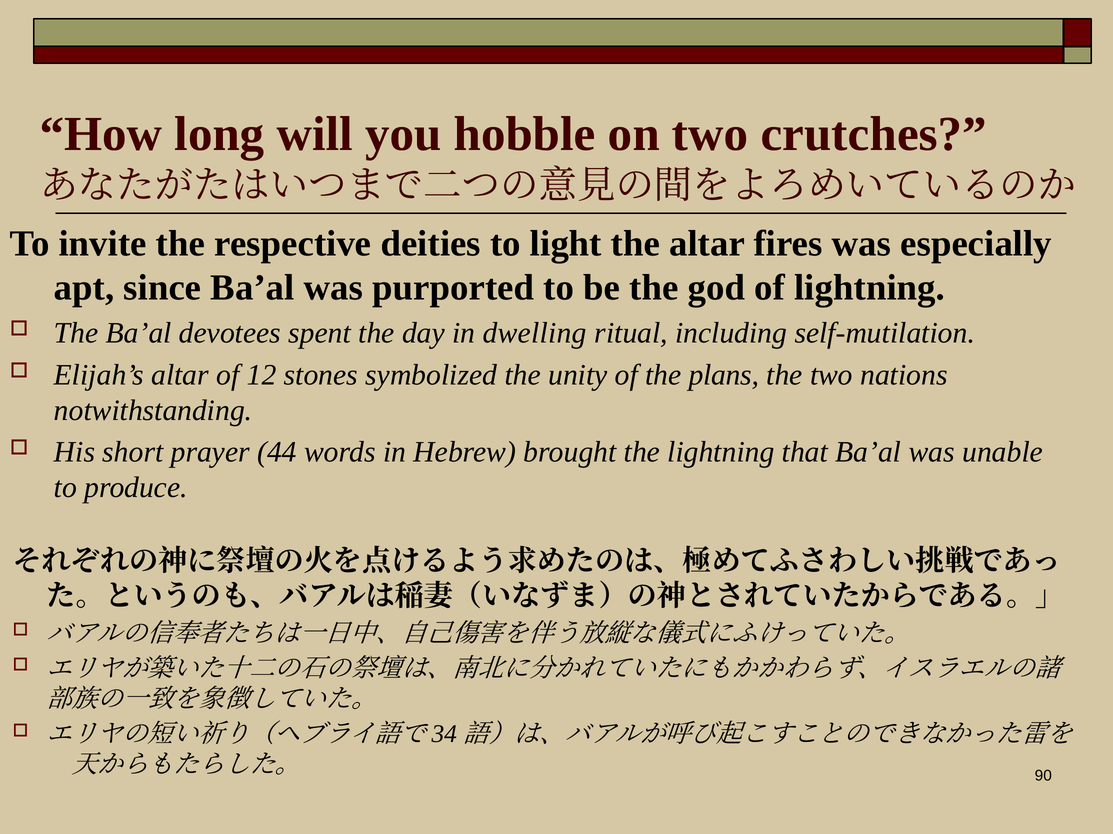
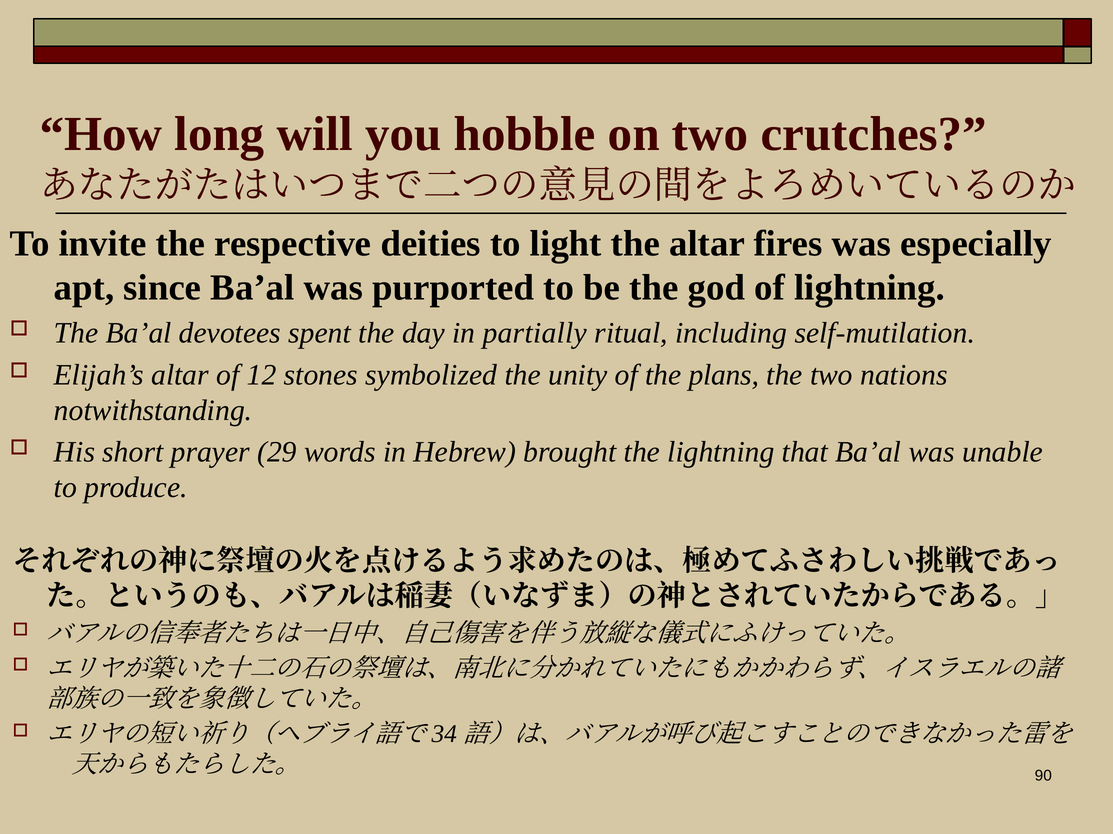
dwelling: dwelling -> partially (535, 333)
44: 44 -> 29 (277, 453)
